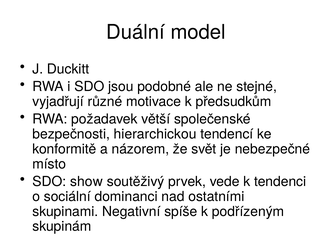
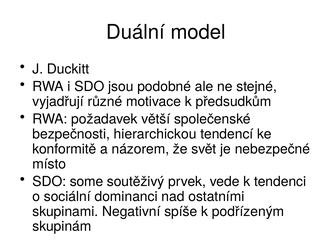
show: show -> some (87, 182)
